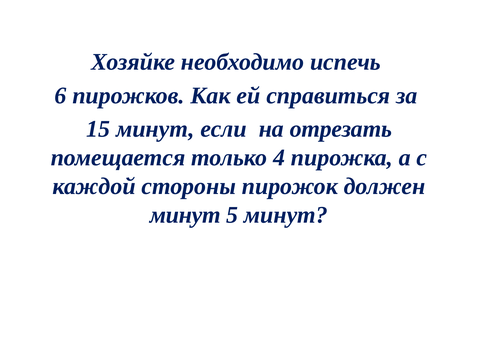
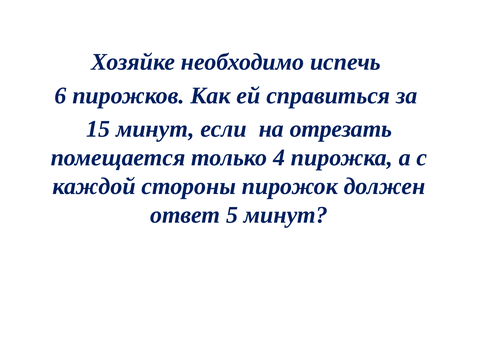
минут: минут -> ответ (185, 215)
